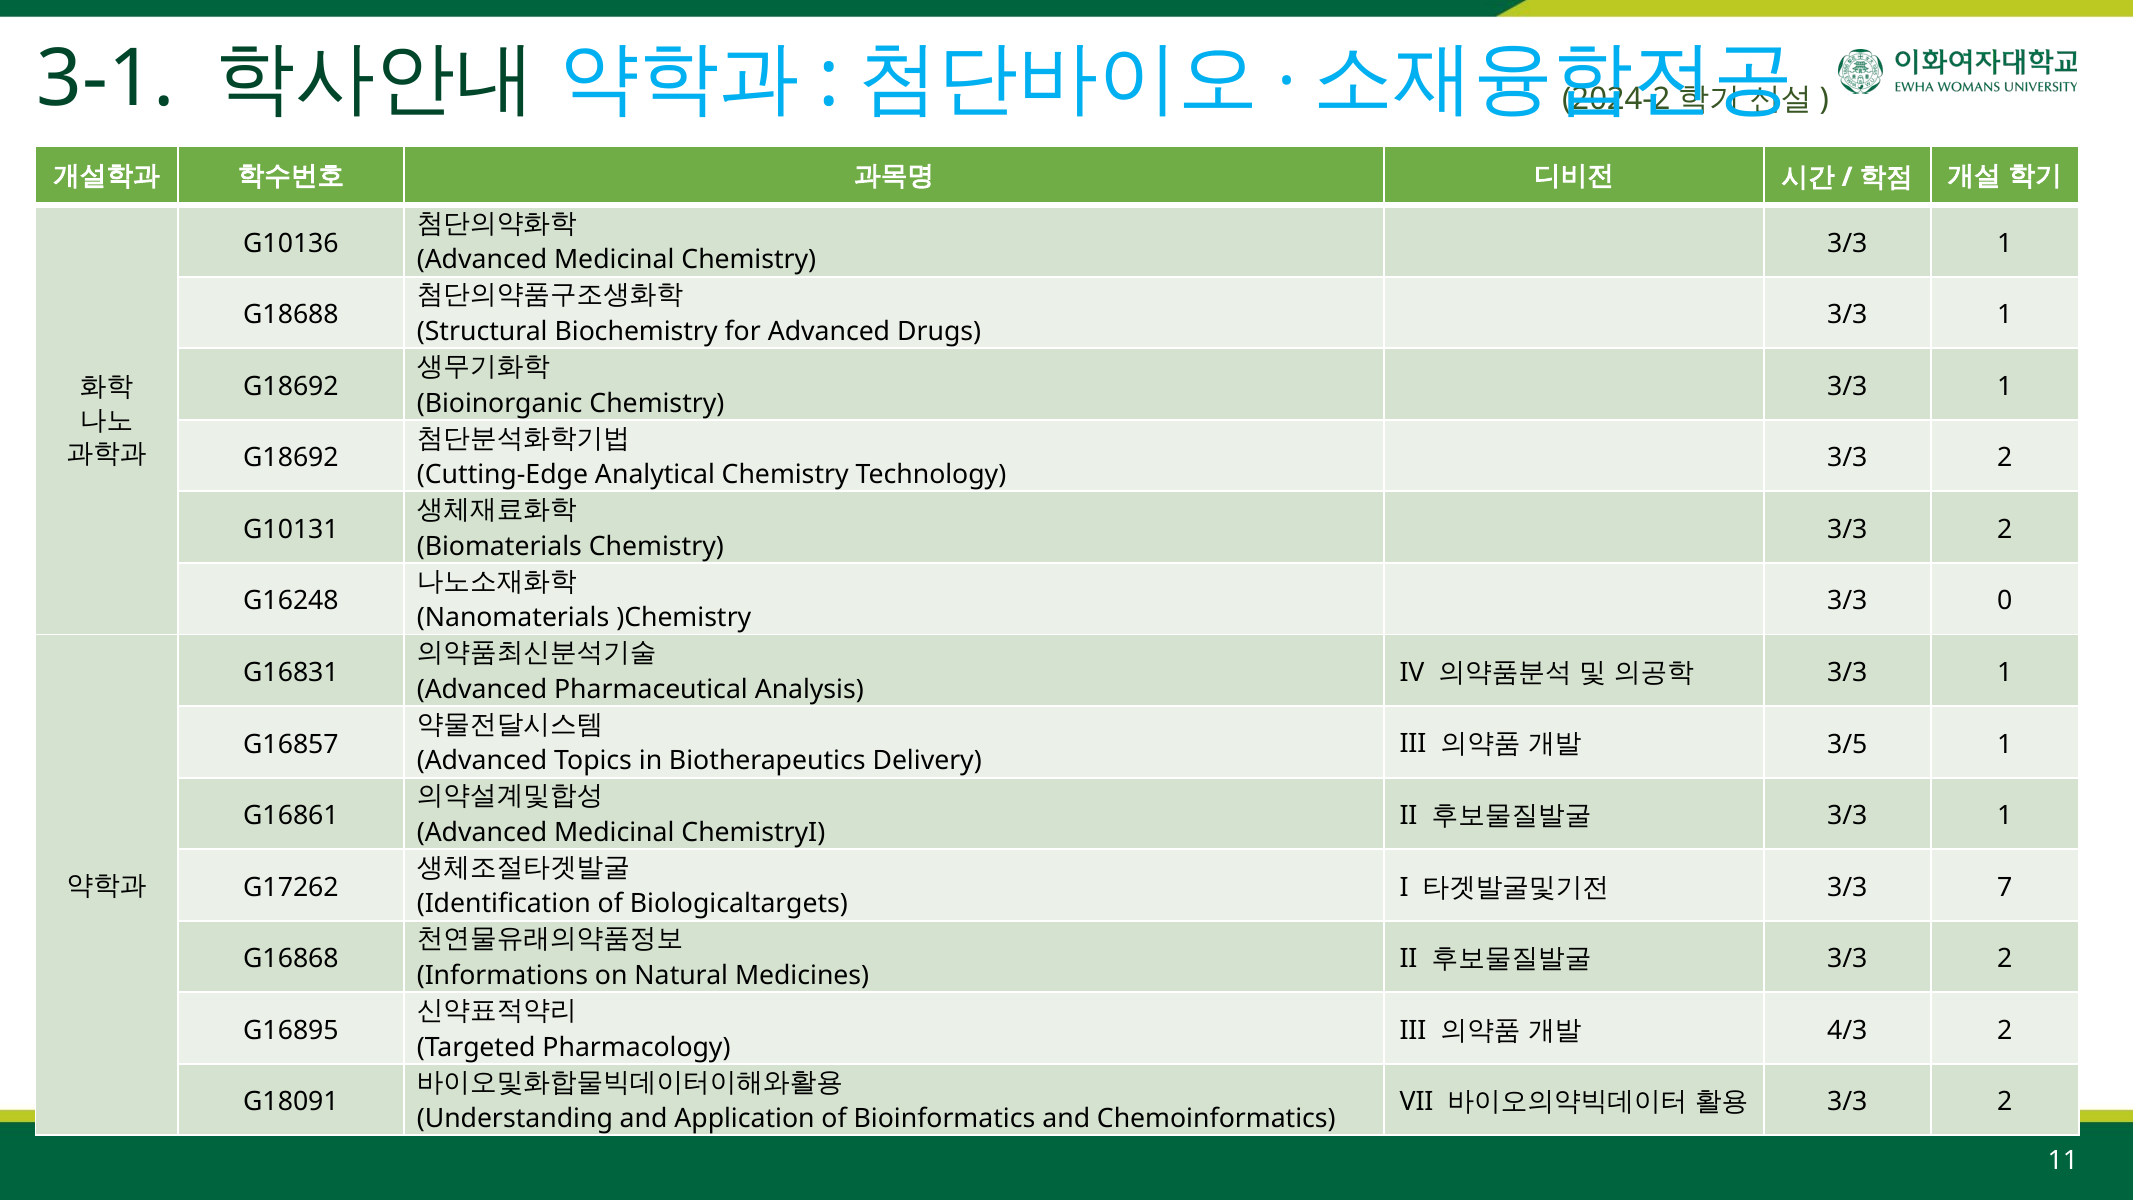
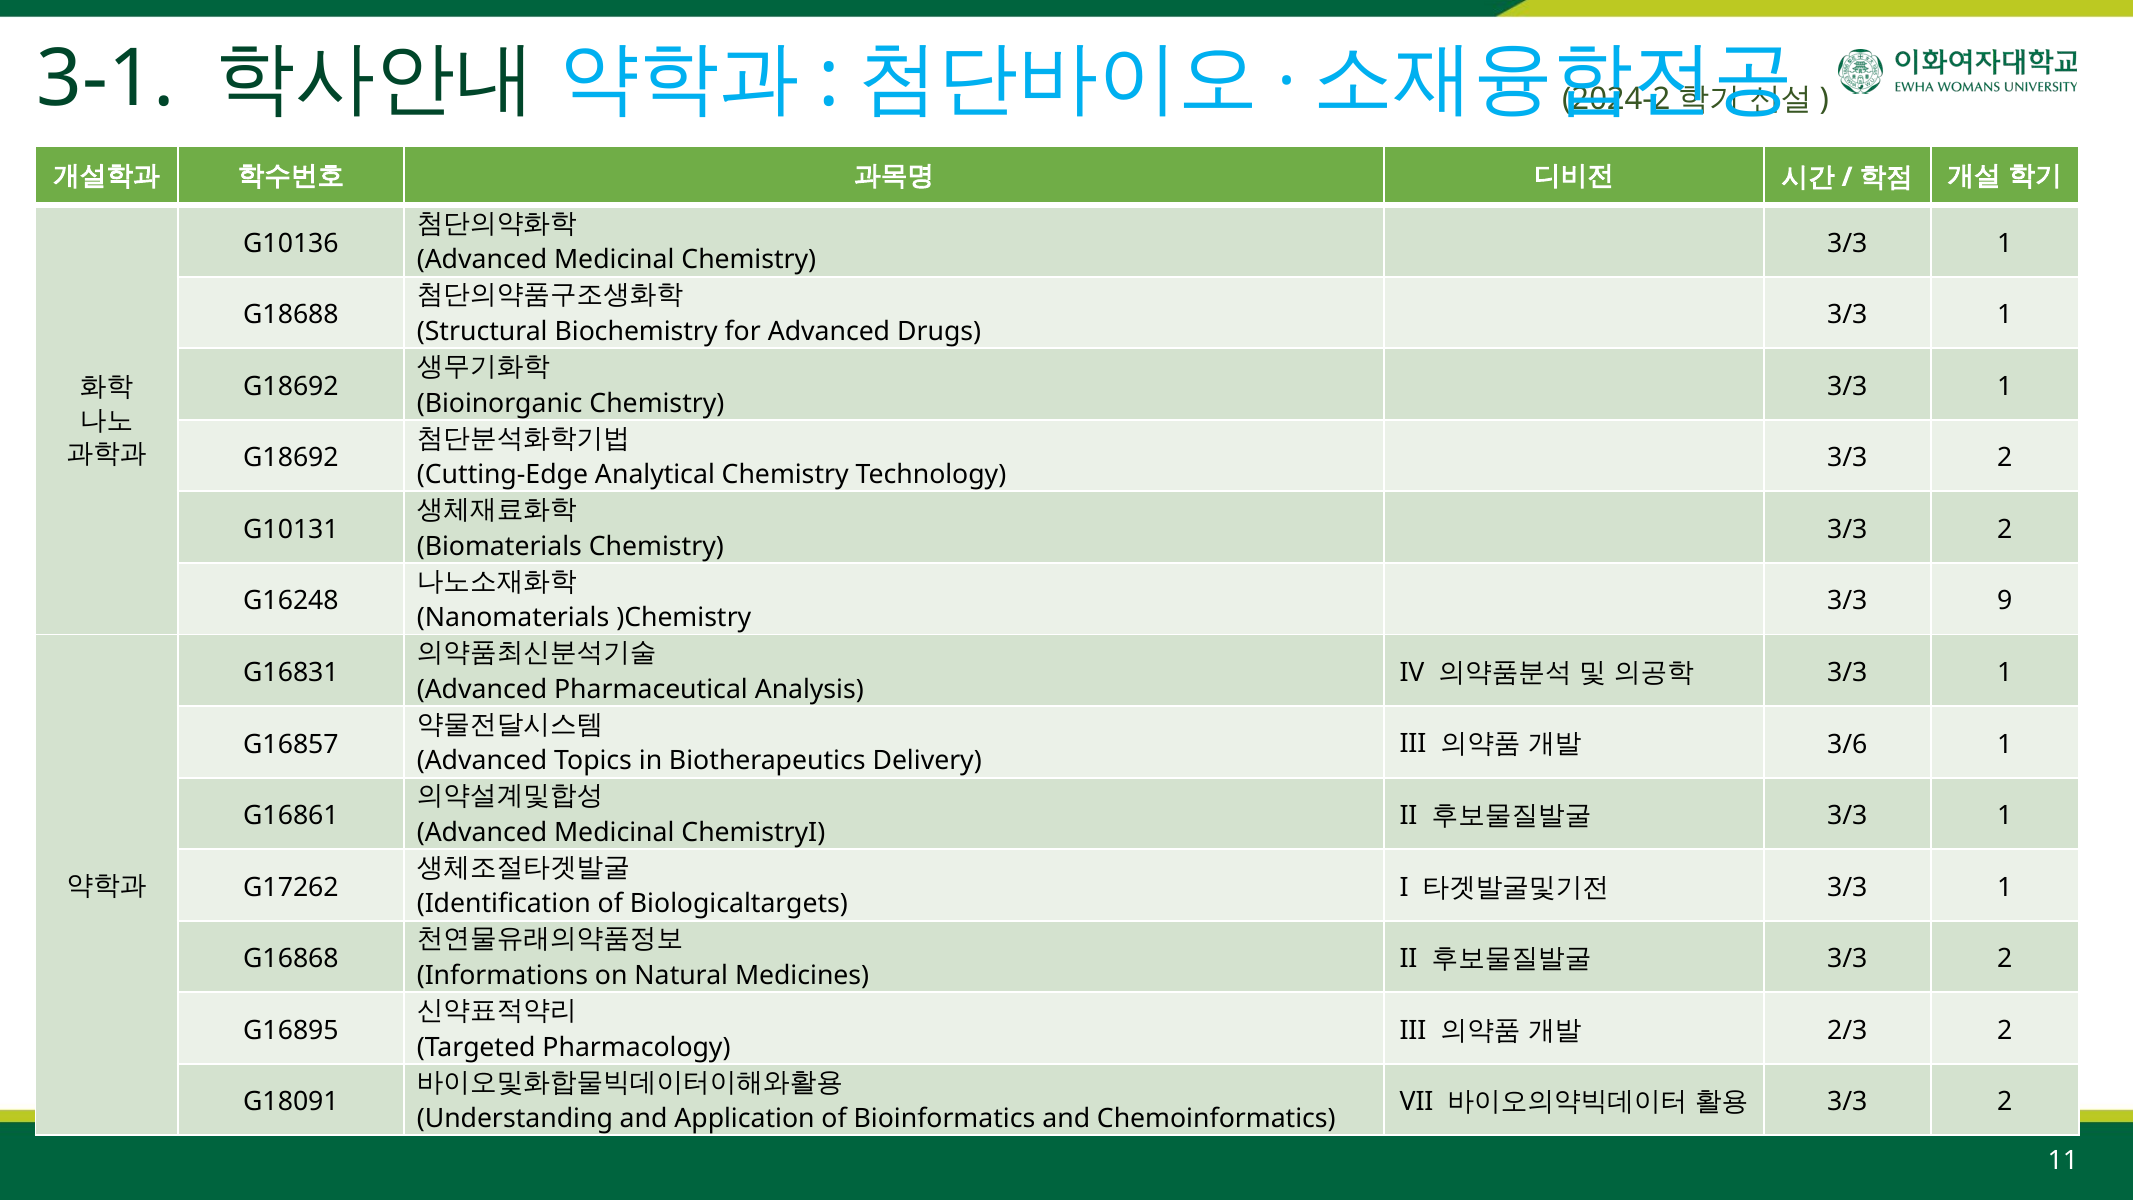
0: 0 -> 9 (2005, 601)
3/5: 3/5 -> 3/6 (1847, 744)
7: 7 -> 1 (2005, 887)
4/3: 4/3 -> 2/3 (1847, 1030)
